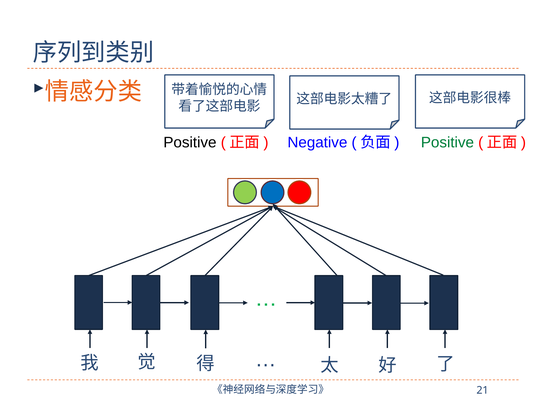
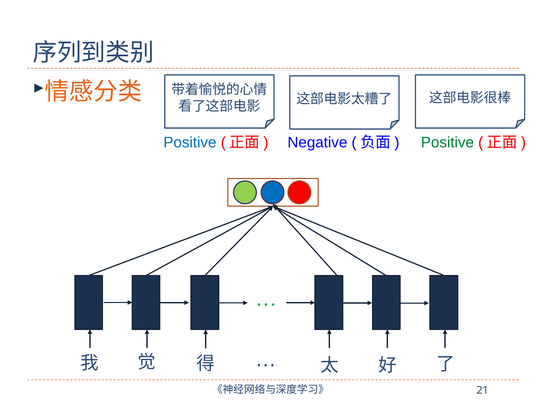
Positive colour: black -> blue (190, 142)
